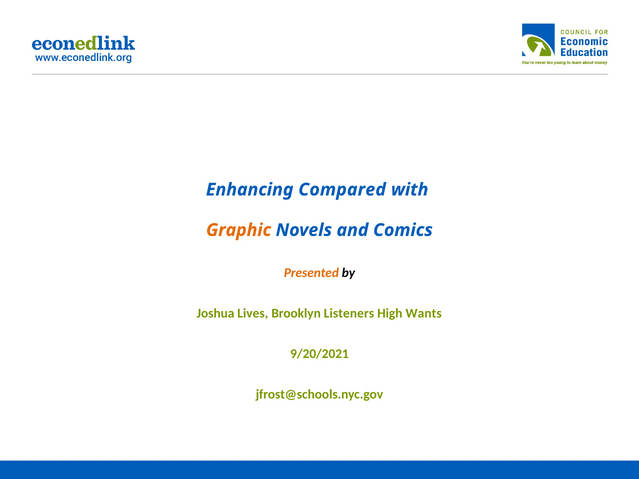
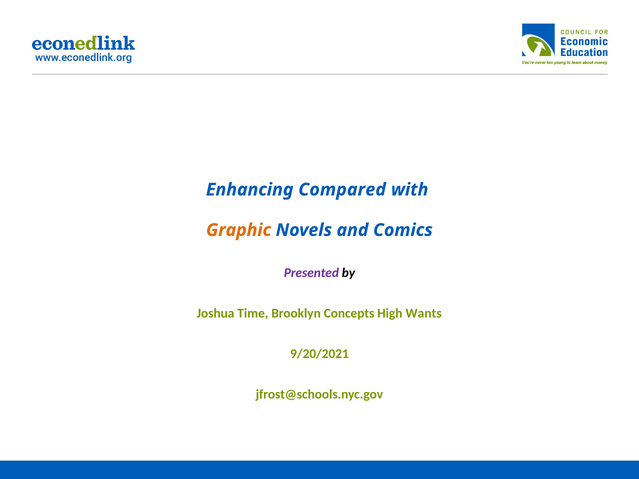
Presented colour: orange -> purple (311, 273)
Lives: Lives -> Time (253, 314)
Listeners: Listeners -> Concepts (349, 314)
